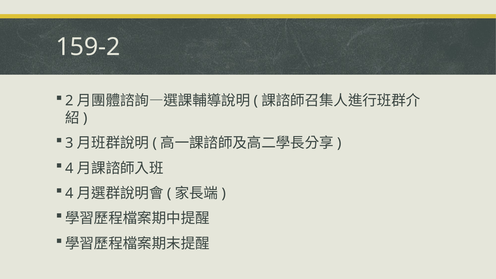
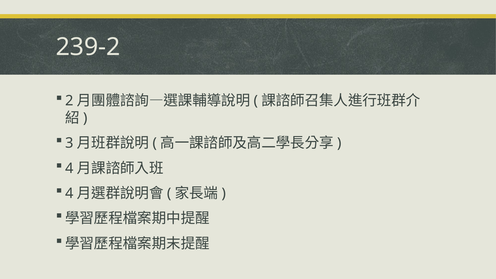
159-2: 159-2 -> 239-2 (88, 47)
